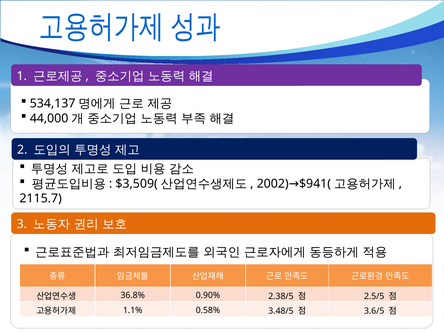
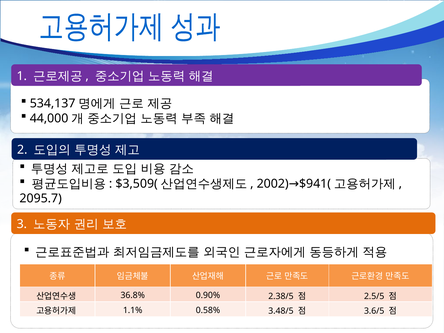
2115.7: 2115.7 -> 2095.7 (41, 199)
